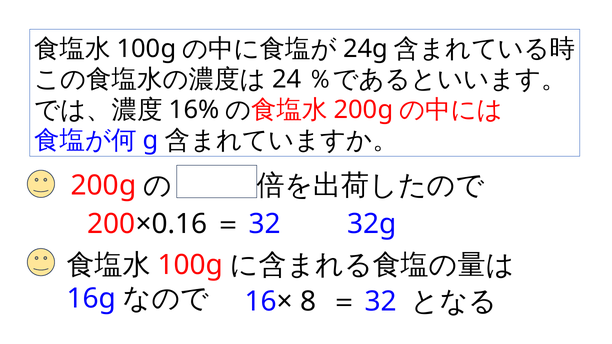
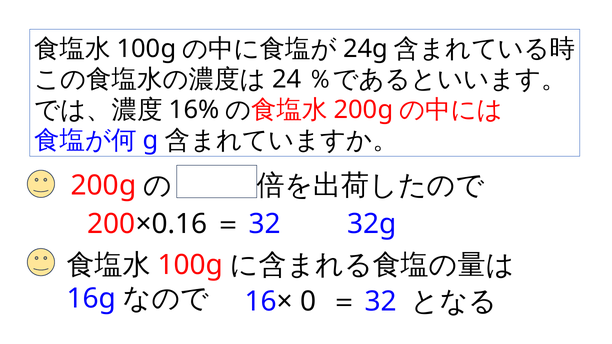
8: 8 -> 0 (308, 302)
